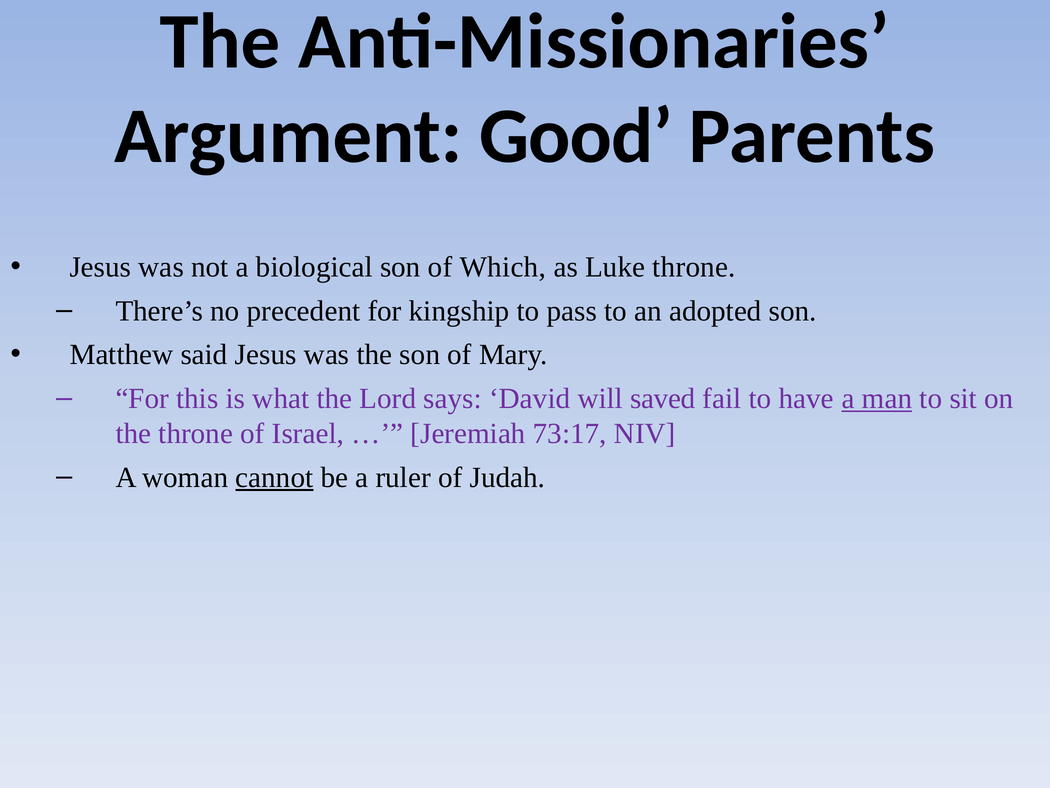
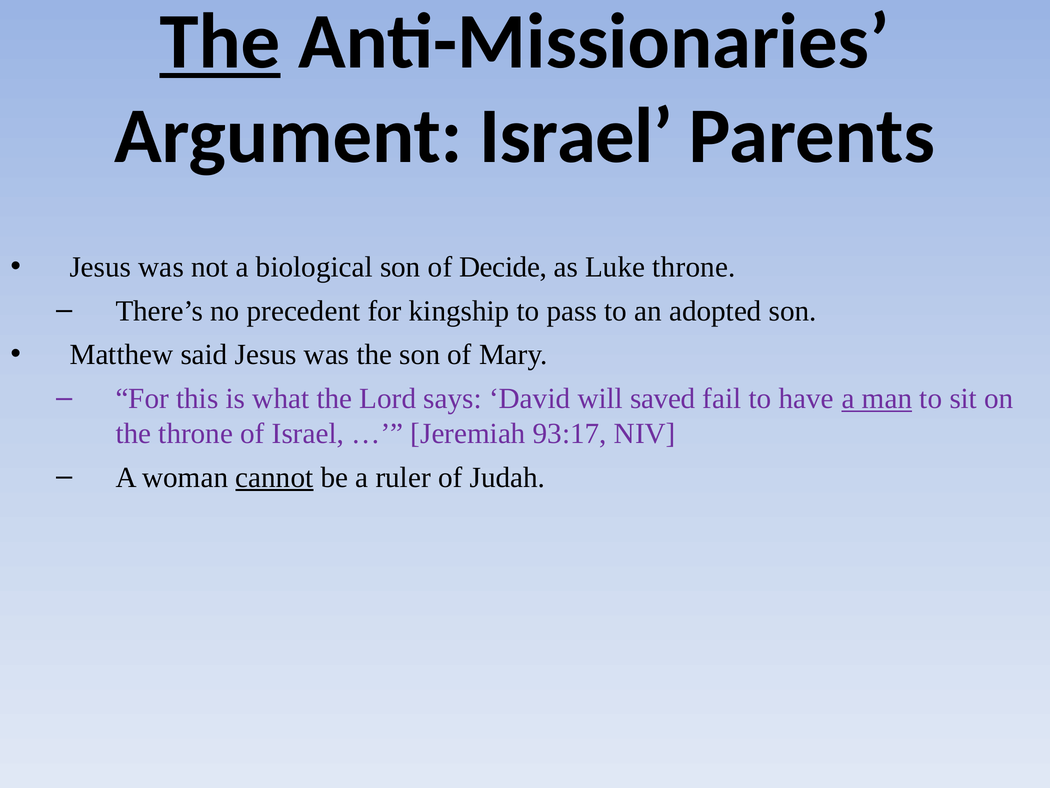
The underline: none -> present (220, 42)
Argument Good: Good -> Israel (576, 136)
Which: Which -> Decide (503, 267)
73:17: 73:17 -> 93:17 (570, 433)
